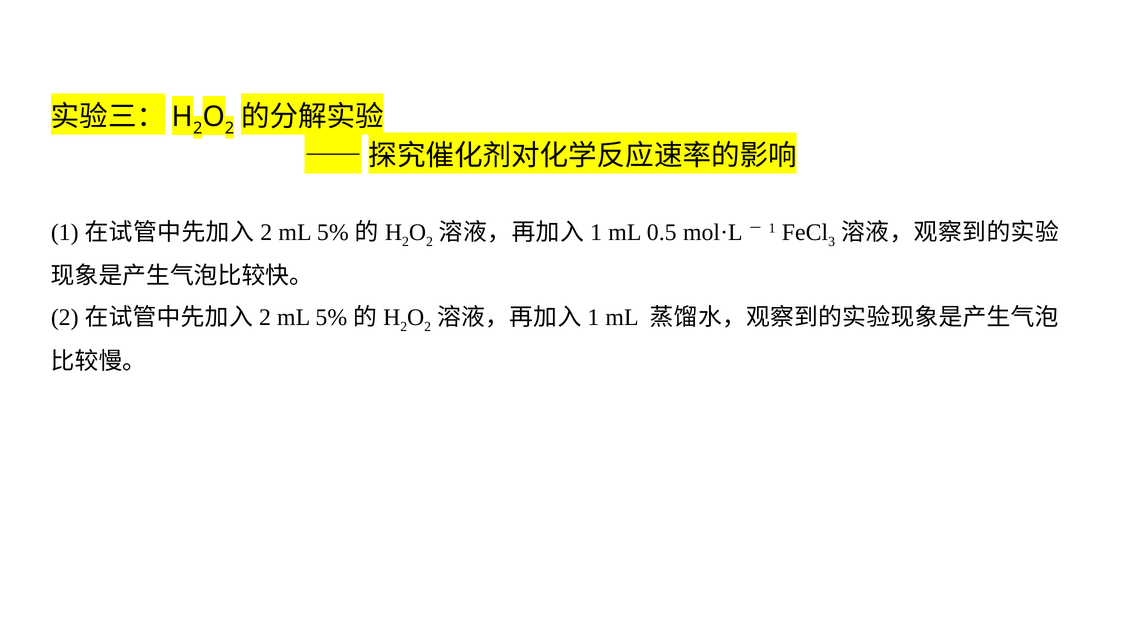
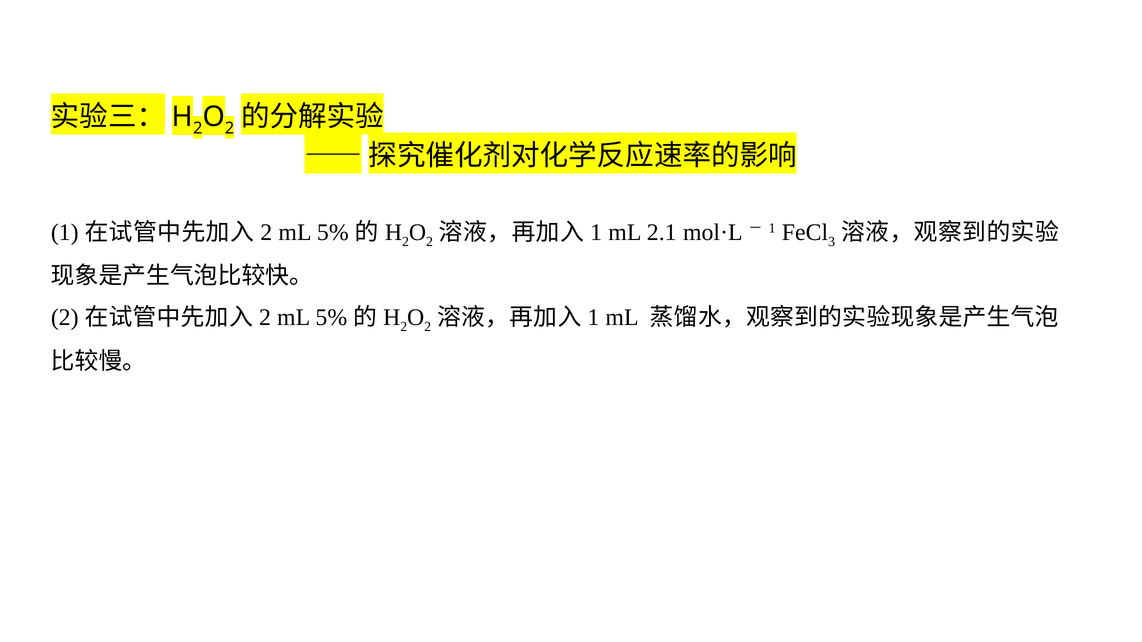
0.5: 0.5 -> 2.1 (662, 232)
